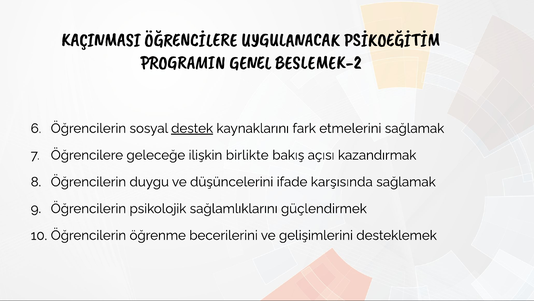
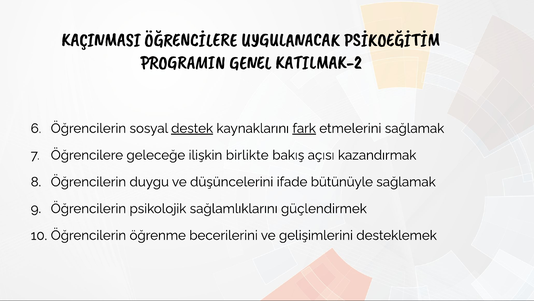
BESLEMEK-2: BESLEMEK-2 -> KATILMAK-2 (319, 63)
fark underline: none -> present (304, 128)
karşısında: karşısında -> bütünüyle (342, 182)
